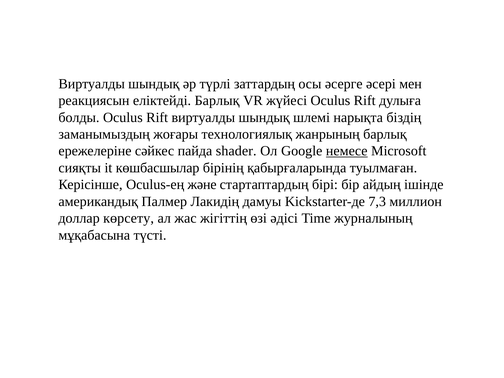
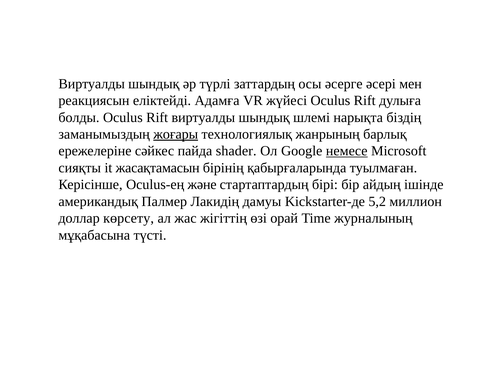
еліктейді Барлық: Барлық -> Адамға (217, 101)
жоғары underline: none -> present (176, 134)
көшбасшылар: көшбасшылар -> жасақтамасын (158, 168)
7,3: 7,3 -> 5,2 (377, 201)
әдісі: әдісі -> орай (284, 218)
